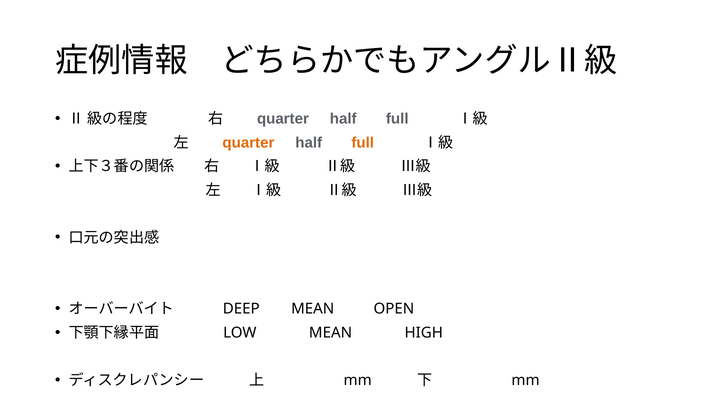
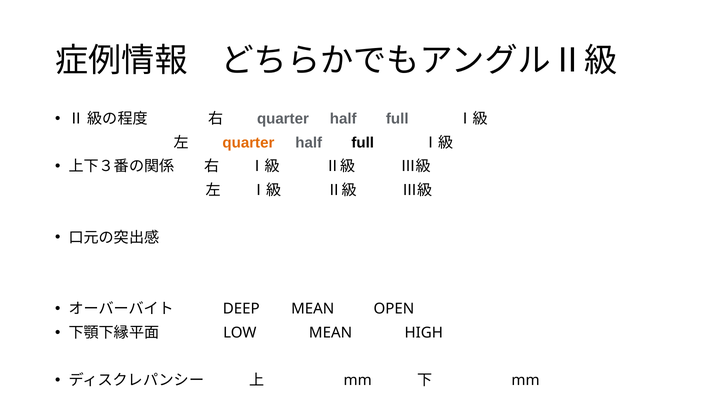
full colour: orange -> black (363, 143)
